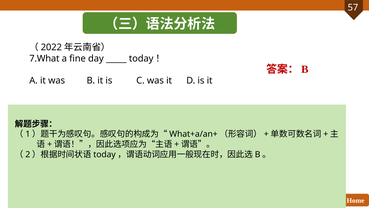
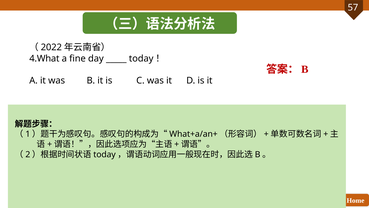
7.What: 7.What -> 4.What (44, 58)
